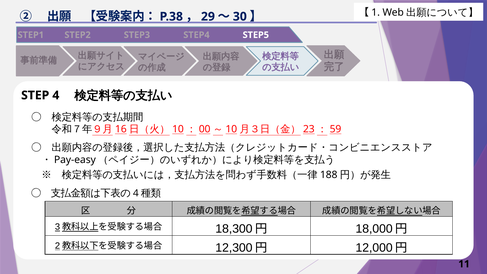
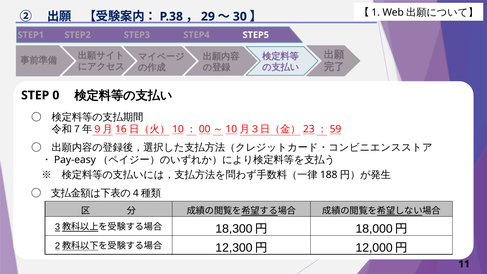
4: 4 -> 0 (56, 95)
